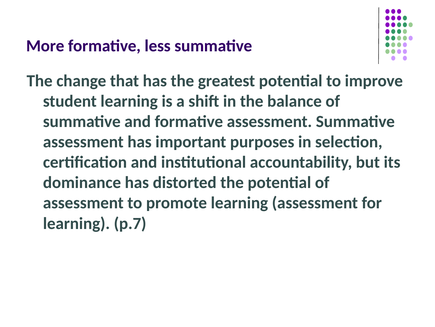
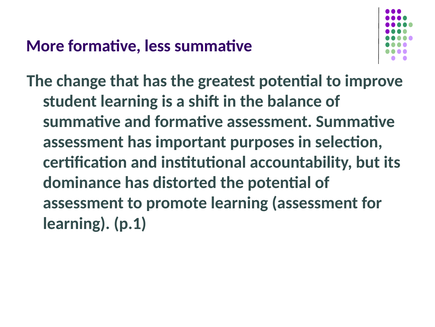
p.7: p.7 -> p.1 (130, 223)
